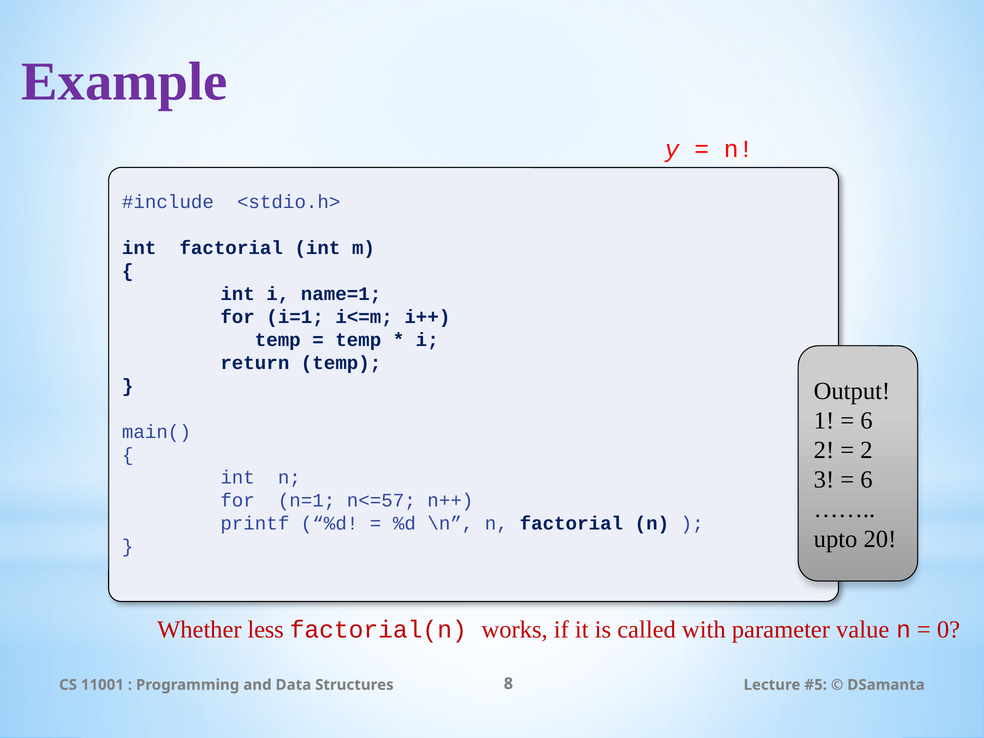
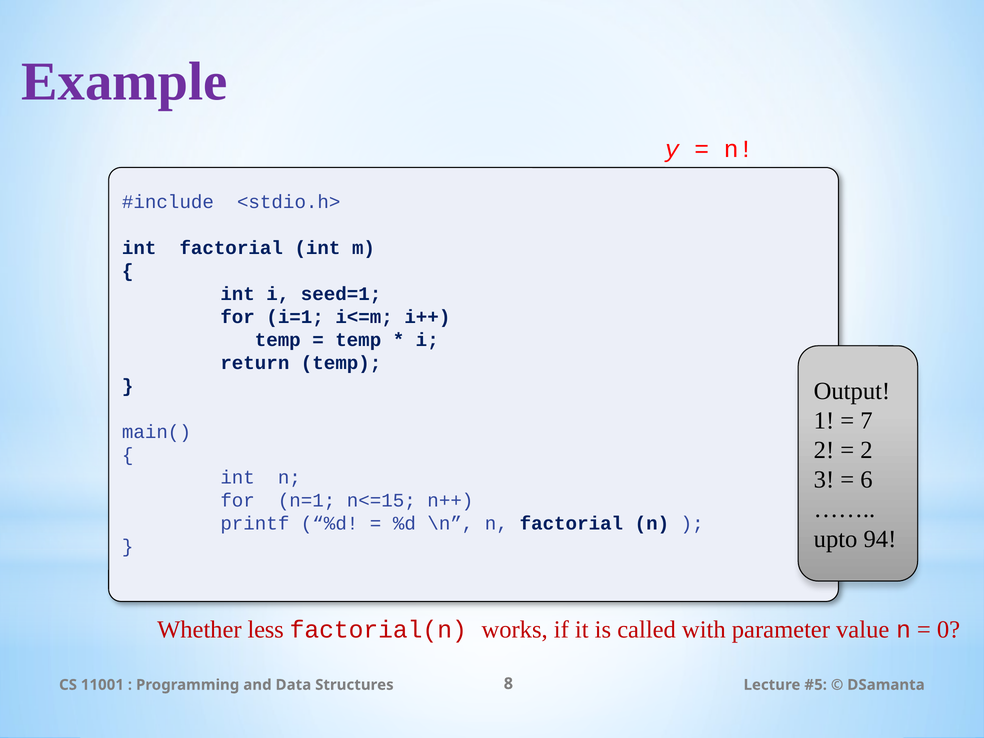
name=1: name=1 -> seed=1 (341, 294)
6: 6 -> 7 (866, 421)
n<=57: n<=57 -> n<=15 (381, 501)
20: 20 -> 94 (880, 539)
